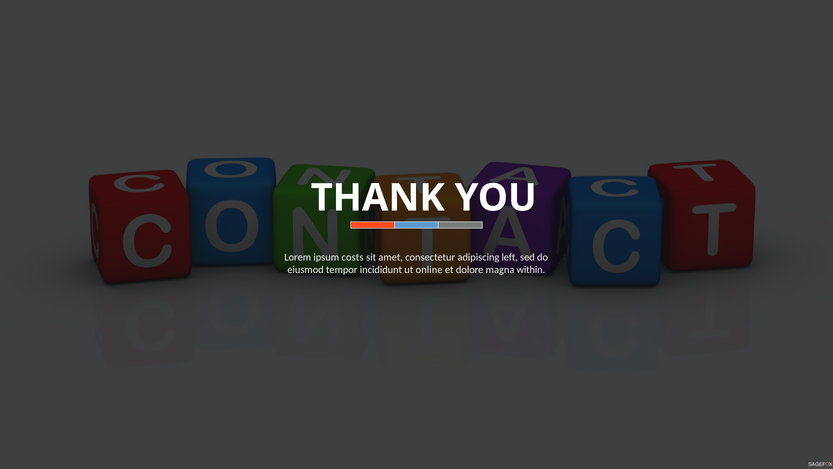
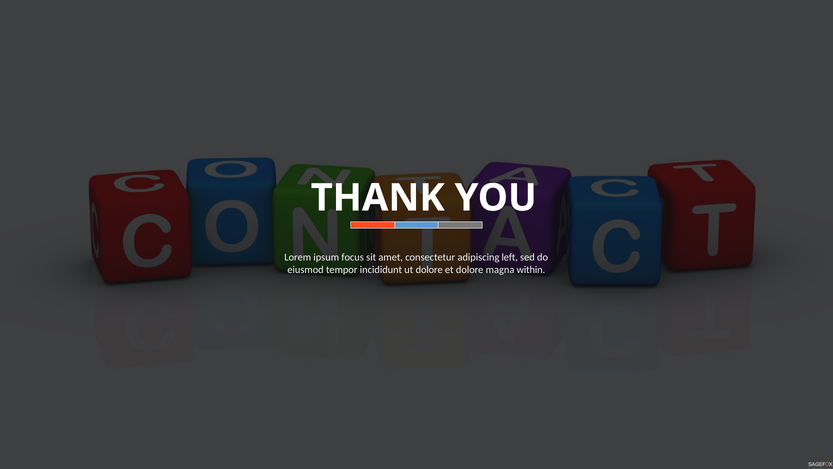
costs: costs -> focus (353, 257)
ut online: online -> dolore (429, 270)
